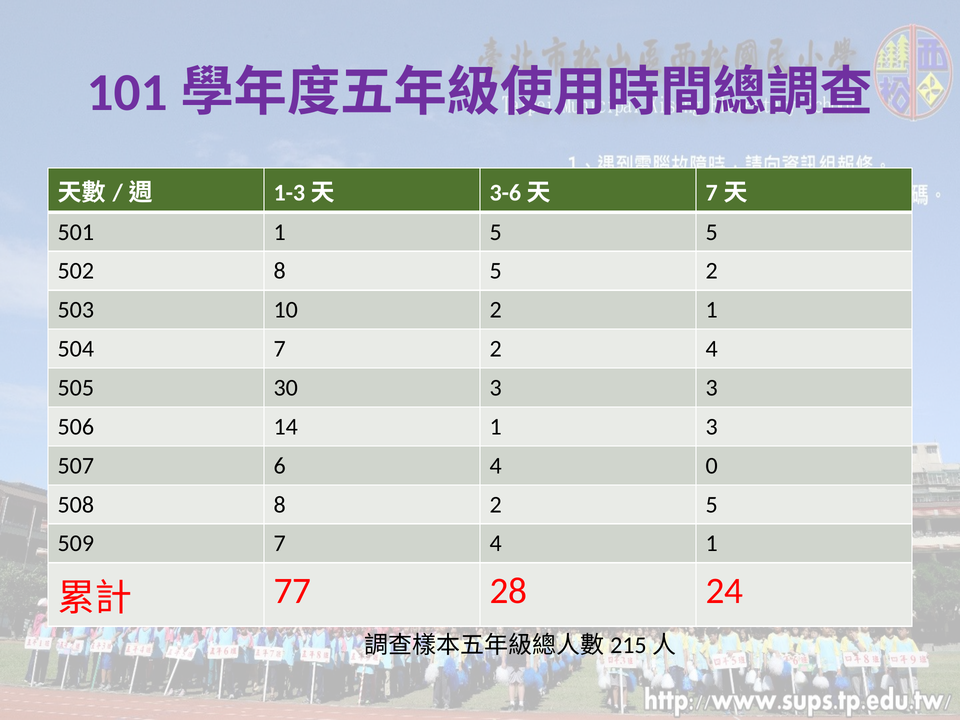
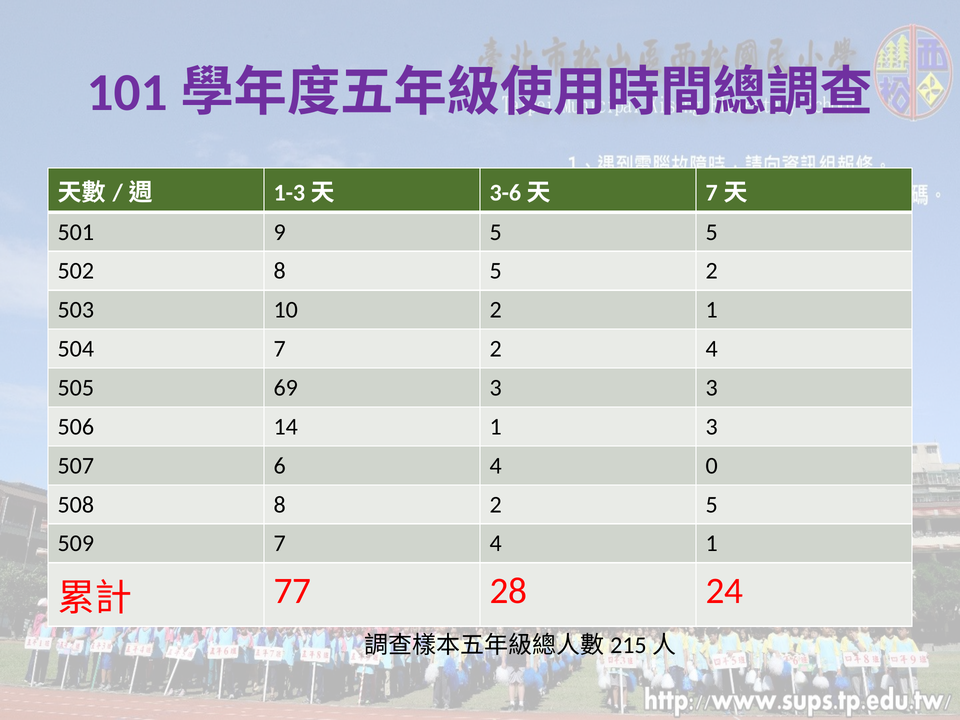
501 1: 1 -> 9 (280, 232)
30: 30 -> 69 (286, 388)
